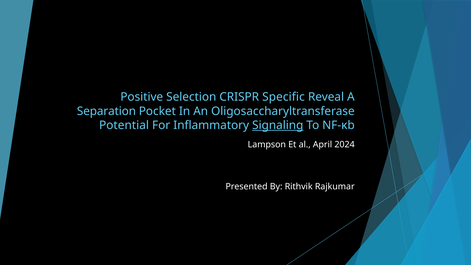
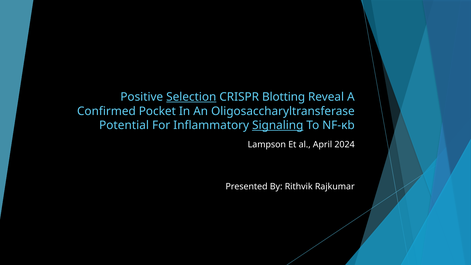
Selection underline: none -> present (191, 97)
Specific: Specific -> Blotting (284, 97)
Separation: Separation -> Confirmed (106, 111)
